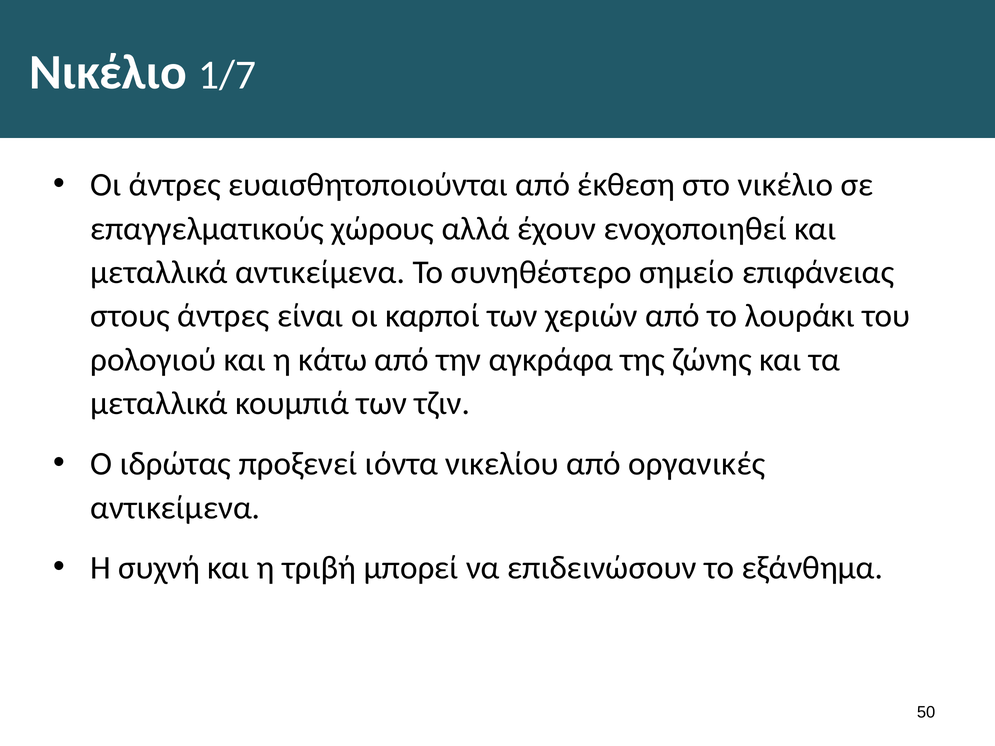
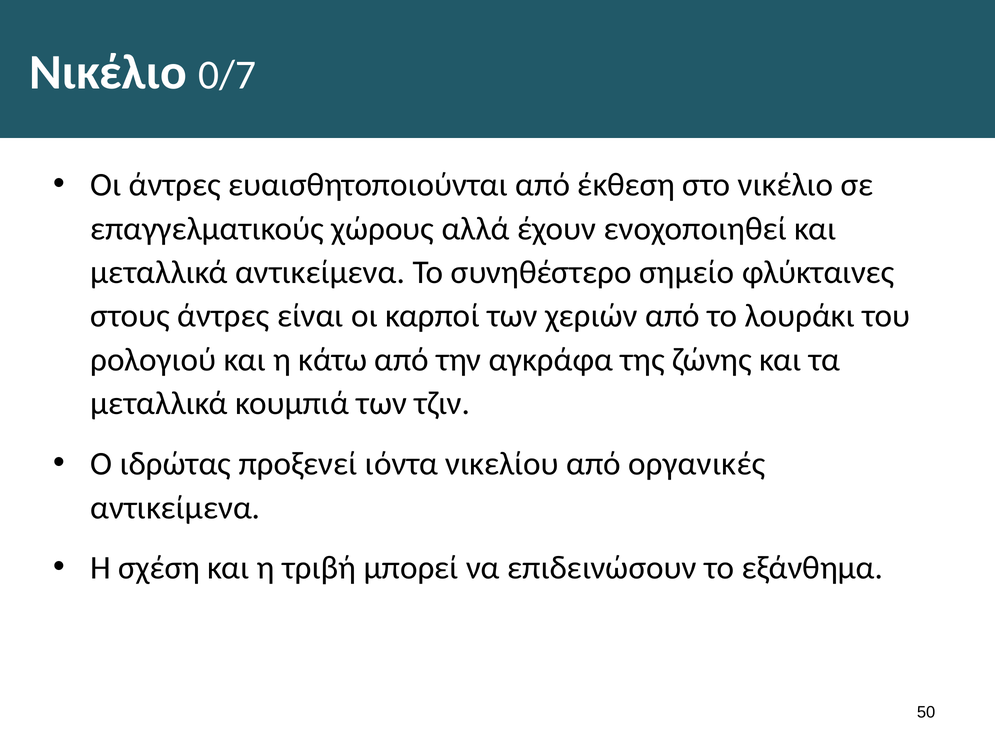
1/7: 1/7 -> 0/7 (227, 75)
επιφάνειας: επιφάνειας -> φλύκταινες (818, 272)
συχνή: συχνή -> σχέση (159, 568)
